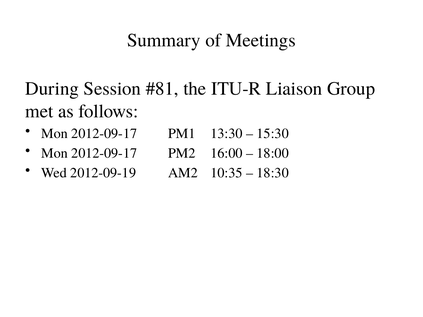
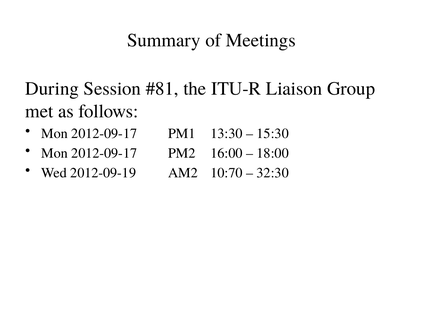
10:35: 10:35 -> 10:70 (226, 173)
18:30: 18:30 -> 32:30 (273, 173)
